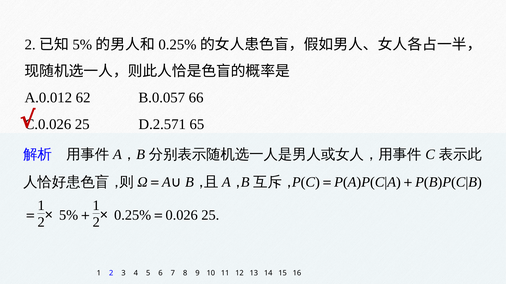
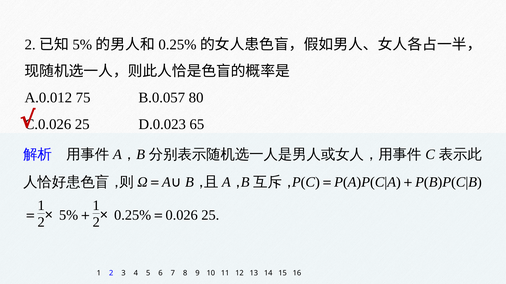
62: 62 -> 75 (83, 98)
66: 66 -> 80 (196, 98)
D.2.571: D.2.571 -> D.0.023 (162, 124)
